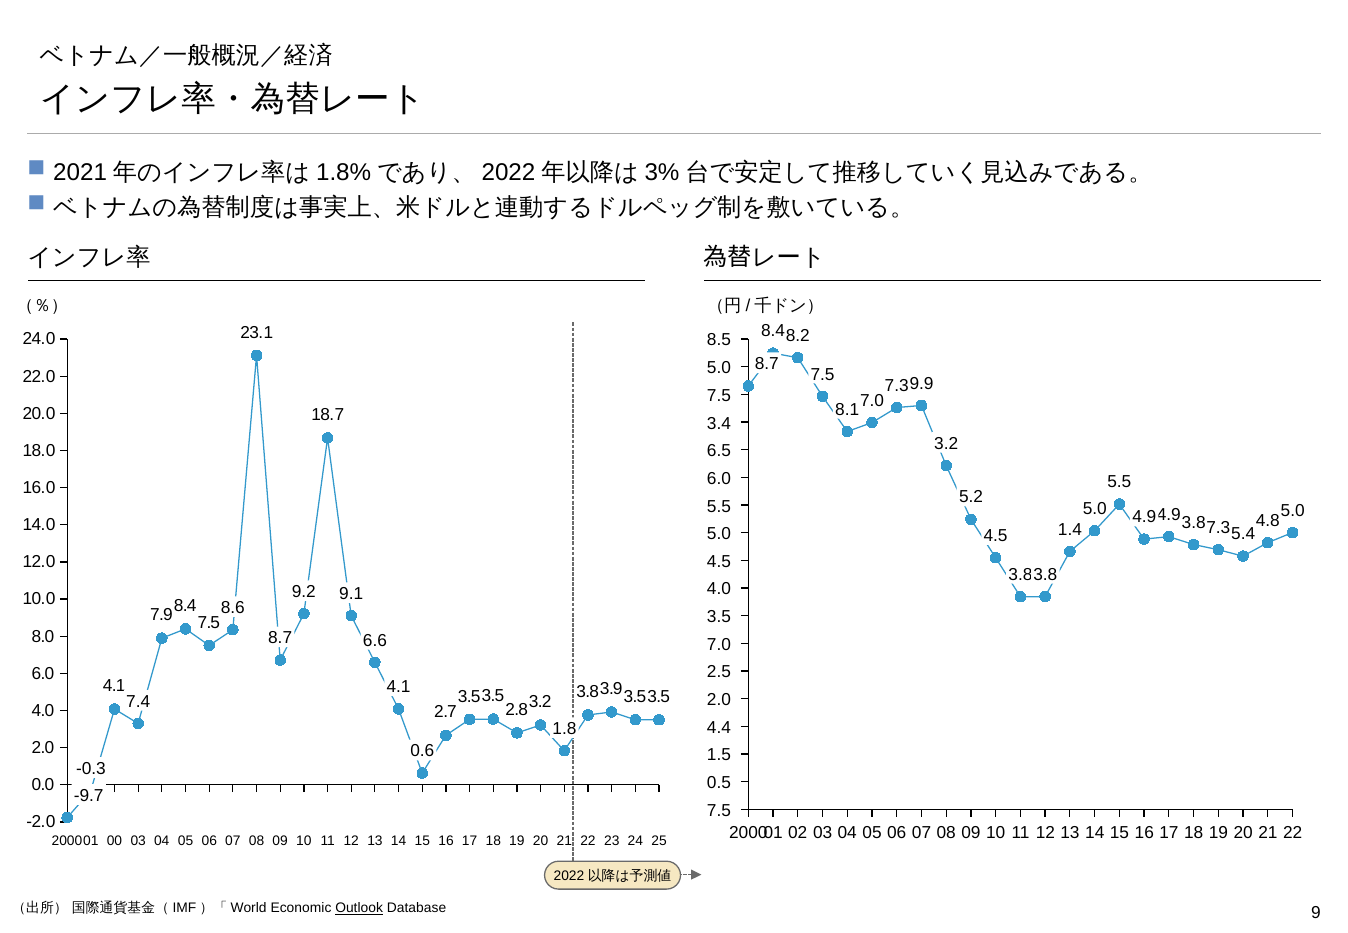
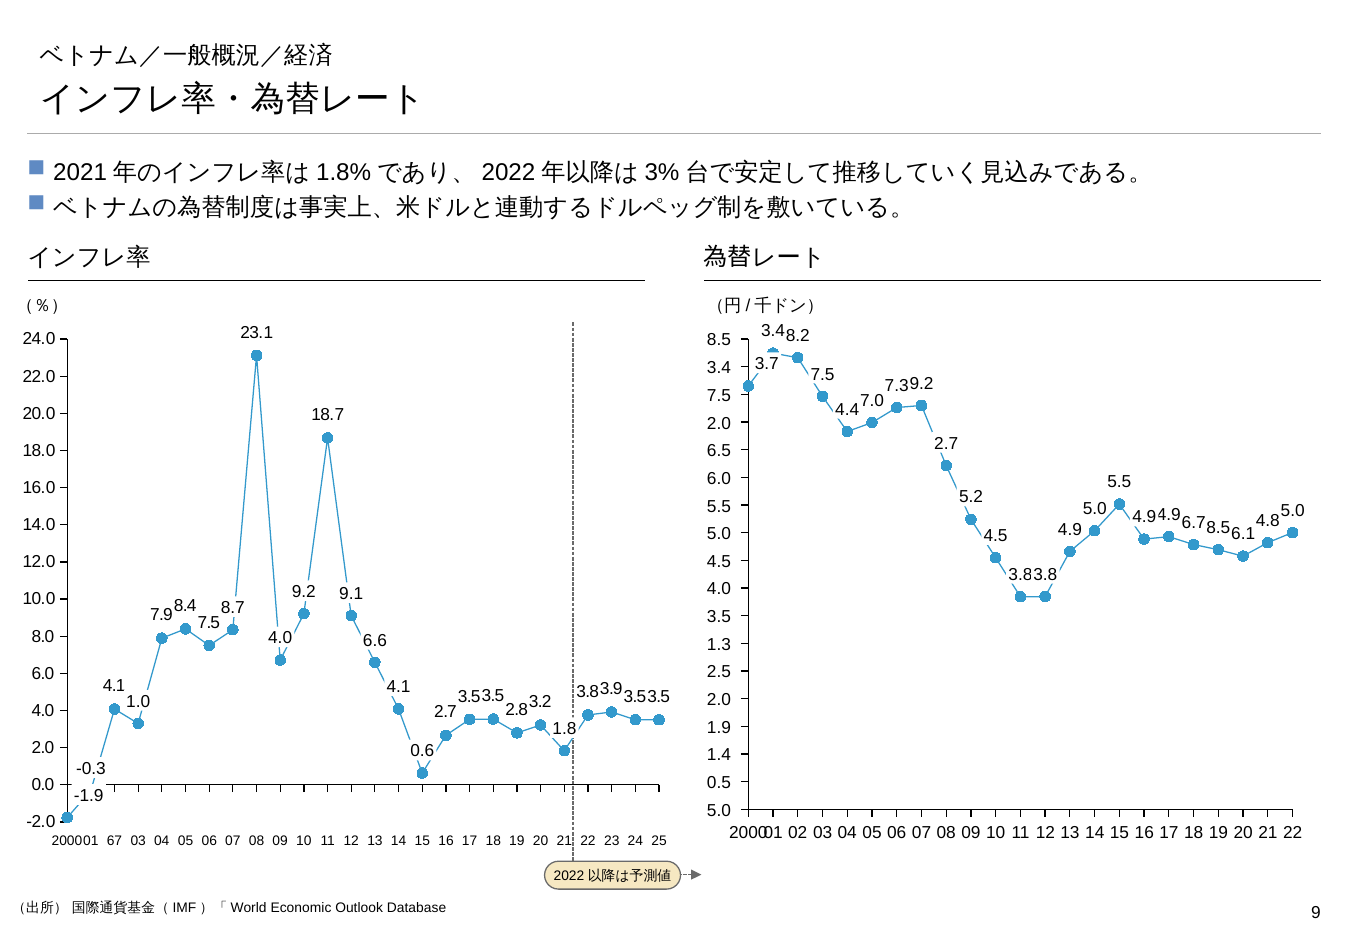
8.4: 8.4 -> 3.4 (773, 331)
8.7: 8.7 -> 3.7 (767, 364)
5.0: 5.0 -> 3.4 (719, 368)
9.9: 9.9 -> 9.2 (922, 384)
8.1: 8.1 -> 4.4 (847, 410)
3.4: 3.4 -> 2.0 (719, 423)
3.2: 3.2 -> 2.7 (946, 444)
3.8: 3.8 -> 6.7 (1194, 523)
7.3: 7.3 -> 8.5 (1218, 528)
1.4: 1.4 -> 4.9 (1070, 530)
5.4: 5.4 -> 6.1 (1243, 534)
8.6: 8.6 -> 8.7 (233, 608)
8.7: 8.7 -> 4.0 (280, 638)
7.0: 7.0 -> 1.3 (719, 645)
7.4: 7.4 -> 1.0 (138, 702)
4.4: 4.4 -> 1.9 (719, 728)
1.5: 1.5 -> 1.4 (719, 755)
-9.7: -9.7 -> -1.9 (89, 796)
7.5: 7.5 -> 5.0 (719, 811)
00: 00 -> 67 (114, 841)
Outlook underline: present -> none (359, 908)
